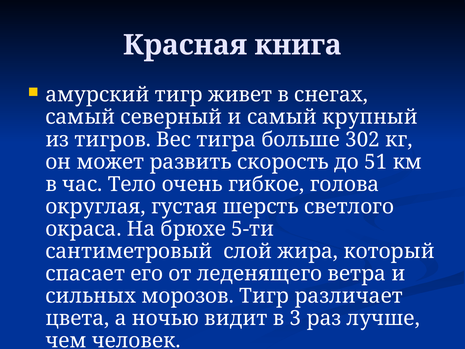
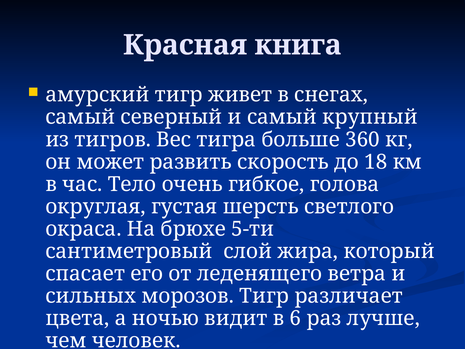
302: 302 -> 360 (363, 139)
51: 51 -> 18 (376, 162)
3: 3 -> 6 (295, 318)
